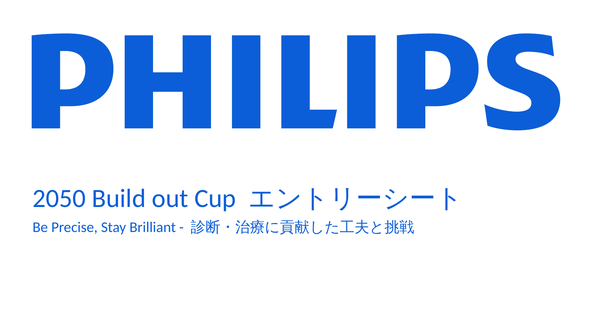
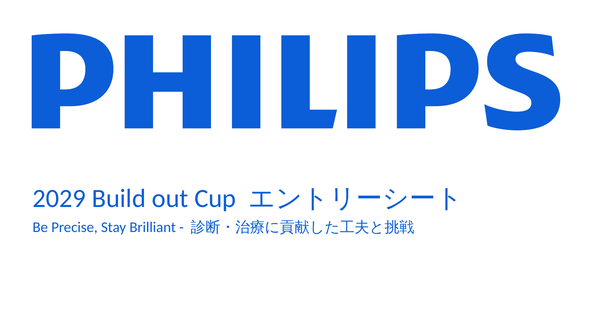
2050: 2050 -> 2029 (59, 198)
